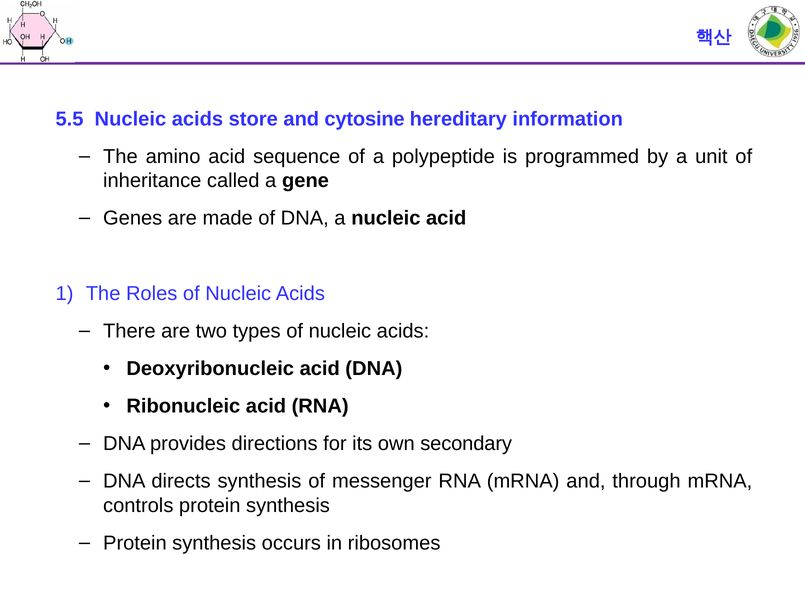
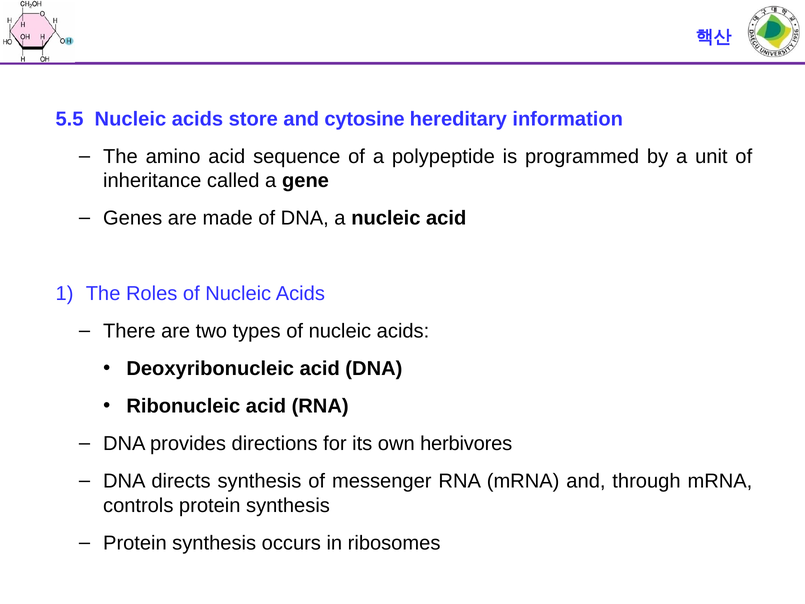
secondary: secondary -> herbivores (466, 444)
